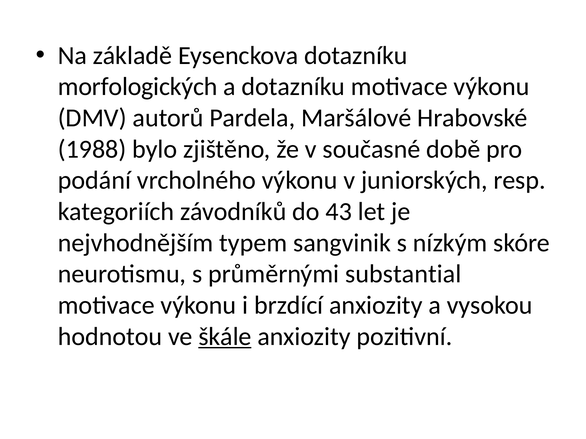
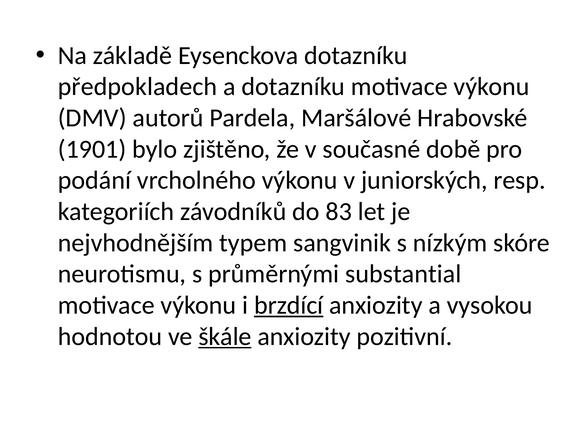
morfologických: morfologických -> předpokladech (138, 87)
1988: 1988 -> 1901 (92, 149)
43: 43 -> 83 (339, 212)
brzdící underline: none -> present (289, 306)
